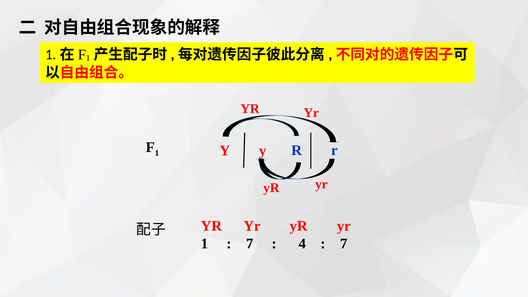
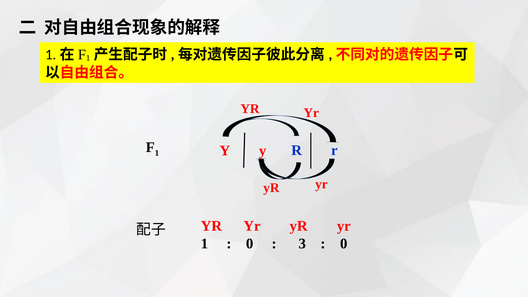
7: 7 -> 0 (250, 244)
4: 4 -> 3 (302, 244)
7: 7 -> 0 (344, 244)
